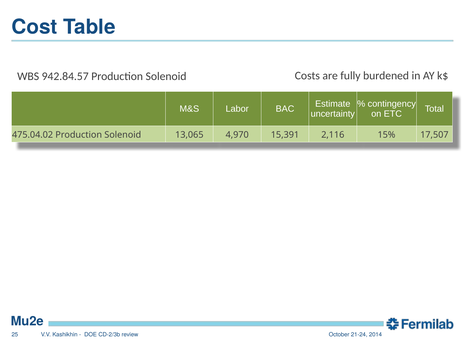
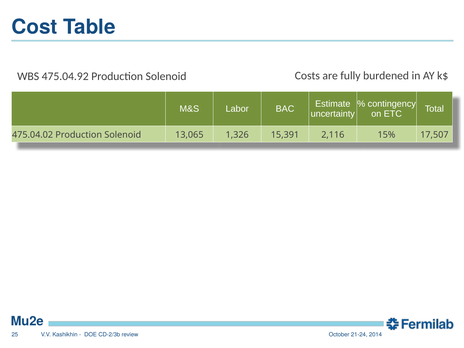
942.84.57: 942.84.57 -> 475.04.92 (65, 76)
4,970: 4,970 -> 1,326 (237, 135)
